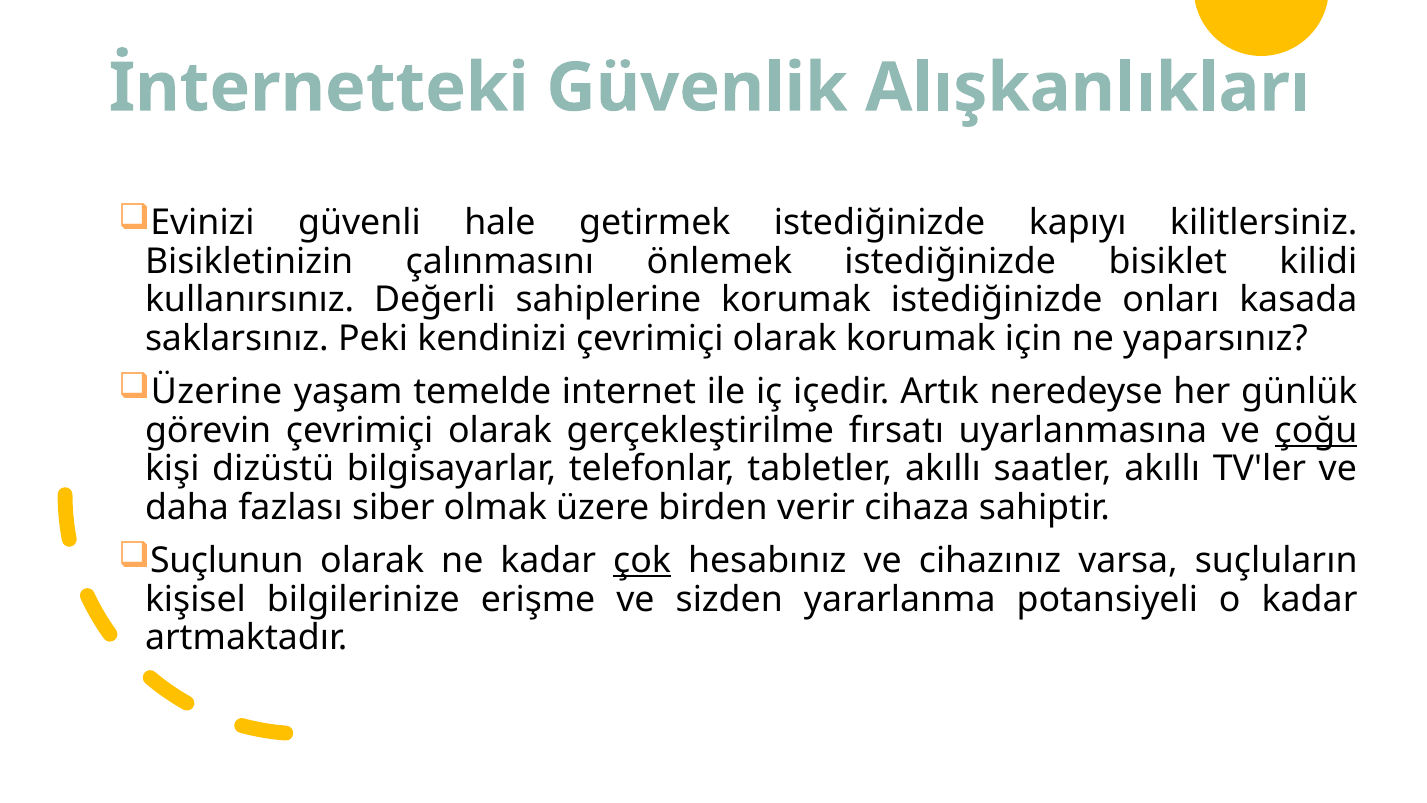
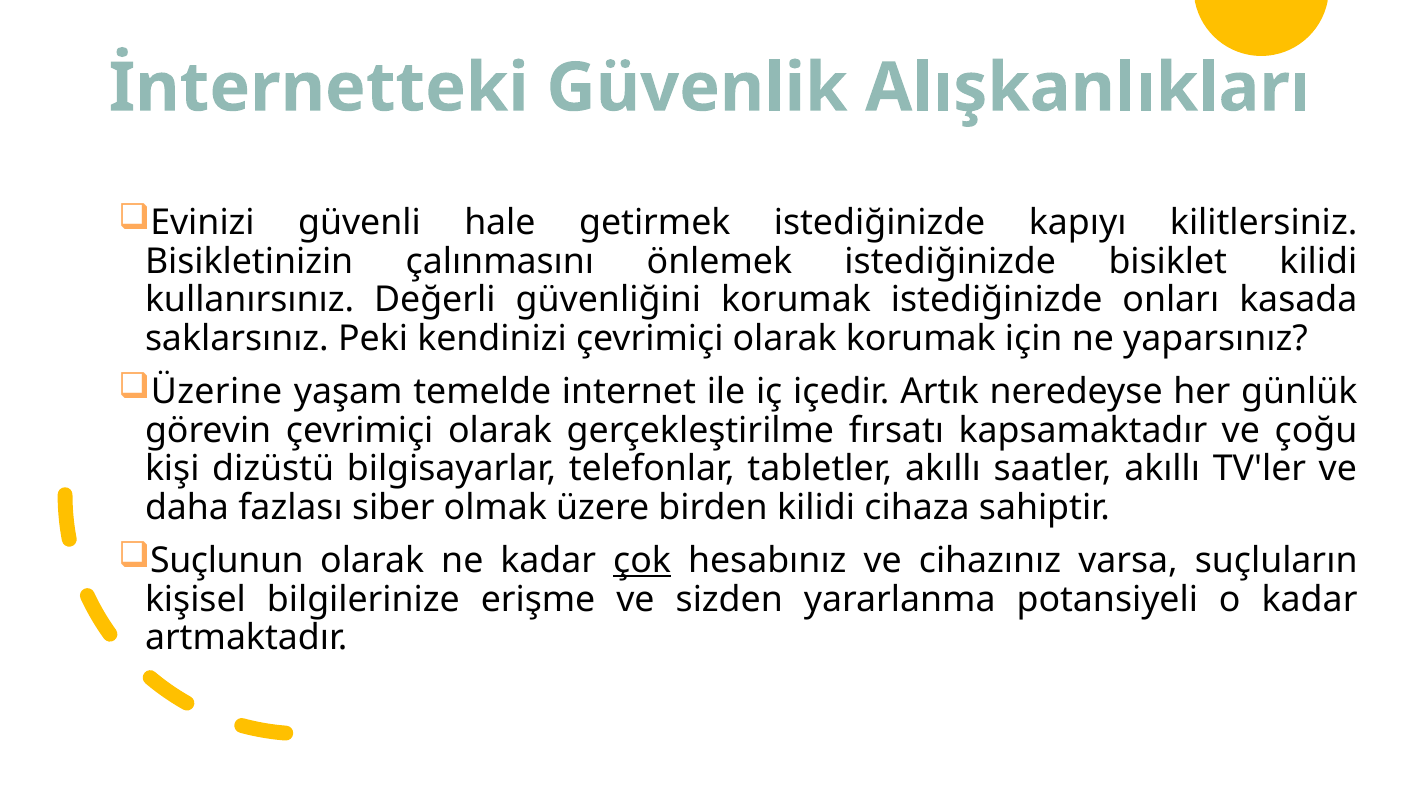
sahiplerine: sahiplerine -> güvenliğini (608, 300)
uyarlanmasına: uyarlanmasına -> kapsamaktadır (1083, 430)
çoğu underline: present -> none (1316, 430)
birden verir: verir -> kilidi (816, 507)
